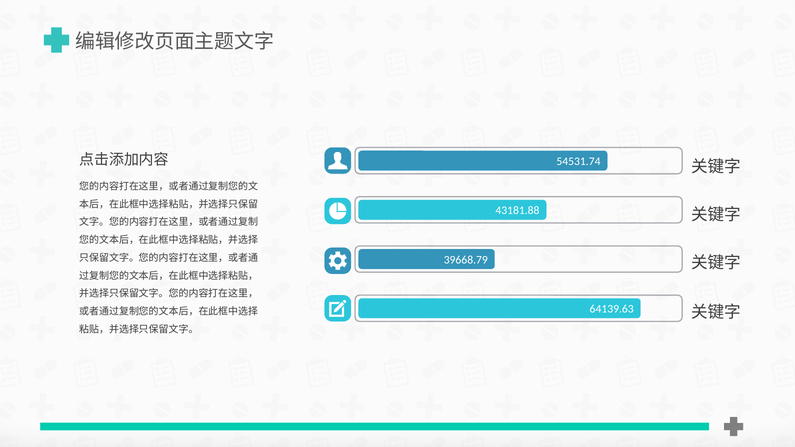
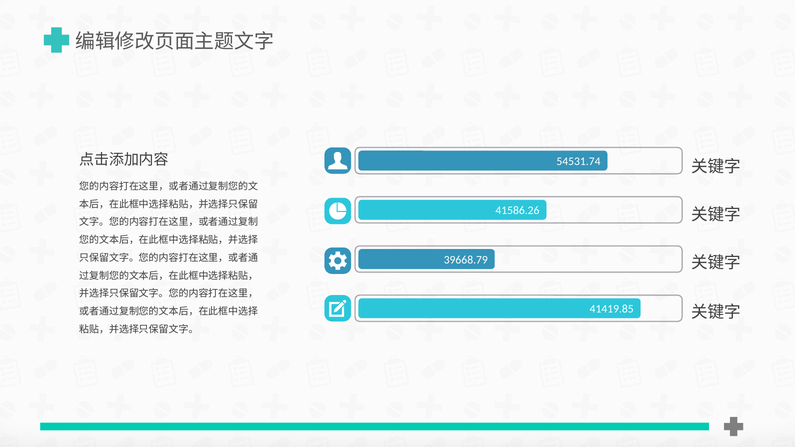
43181.88: 43181.88 -> 41586.26 (517, 211)
64139.63: 64139.63 -> 41419.85 (612, 309)
